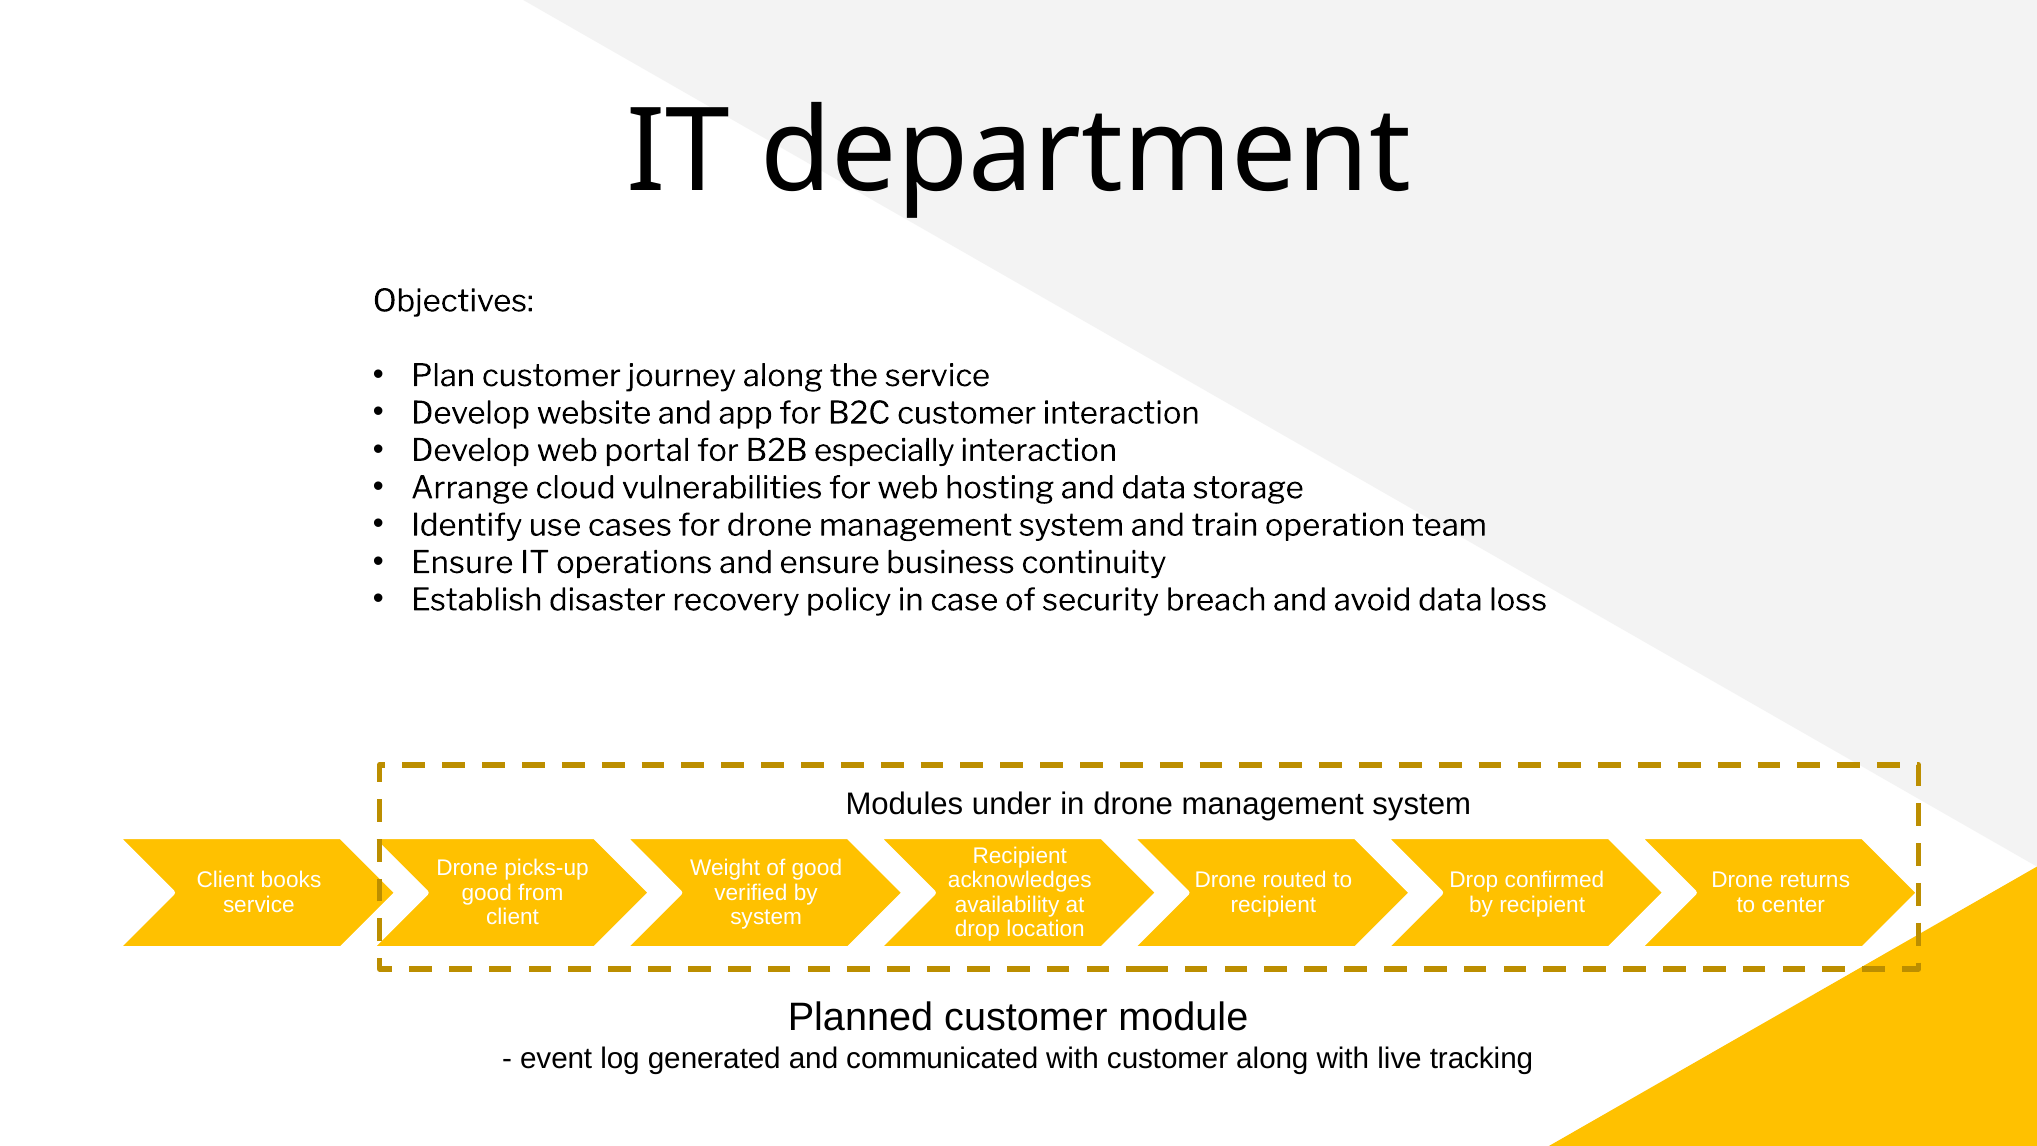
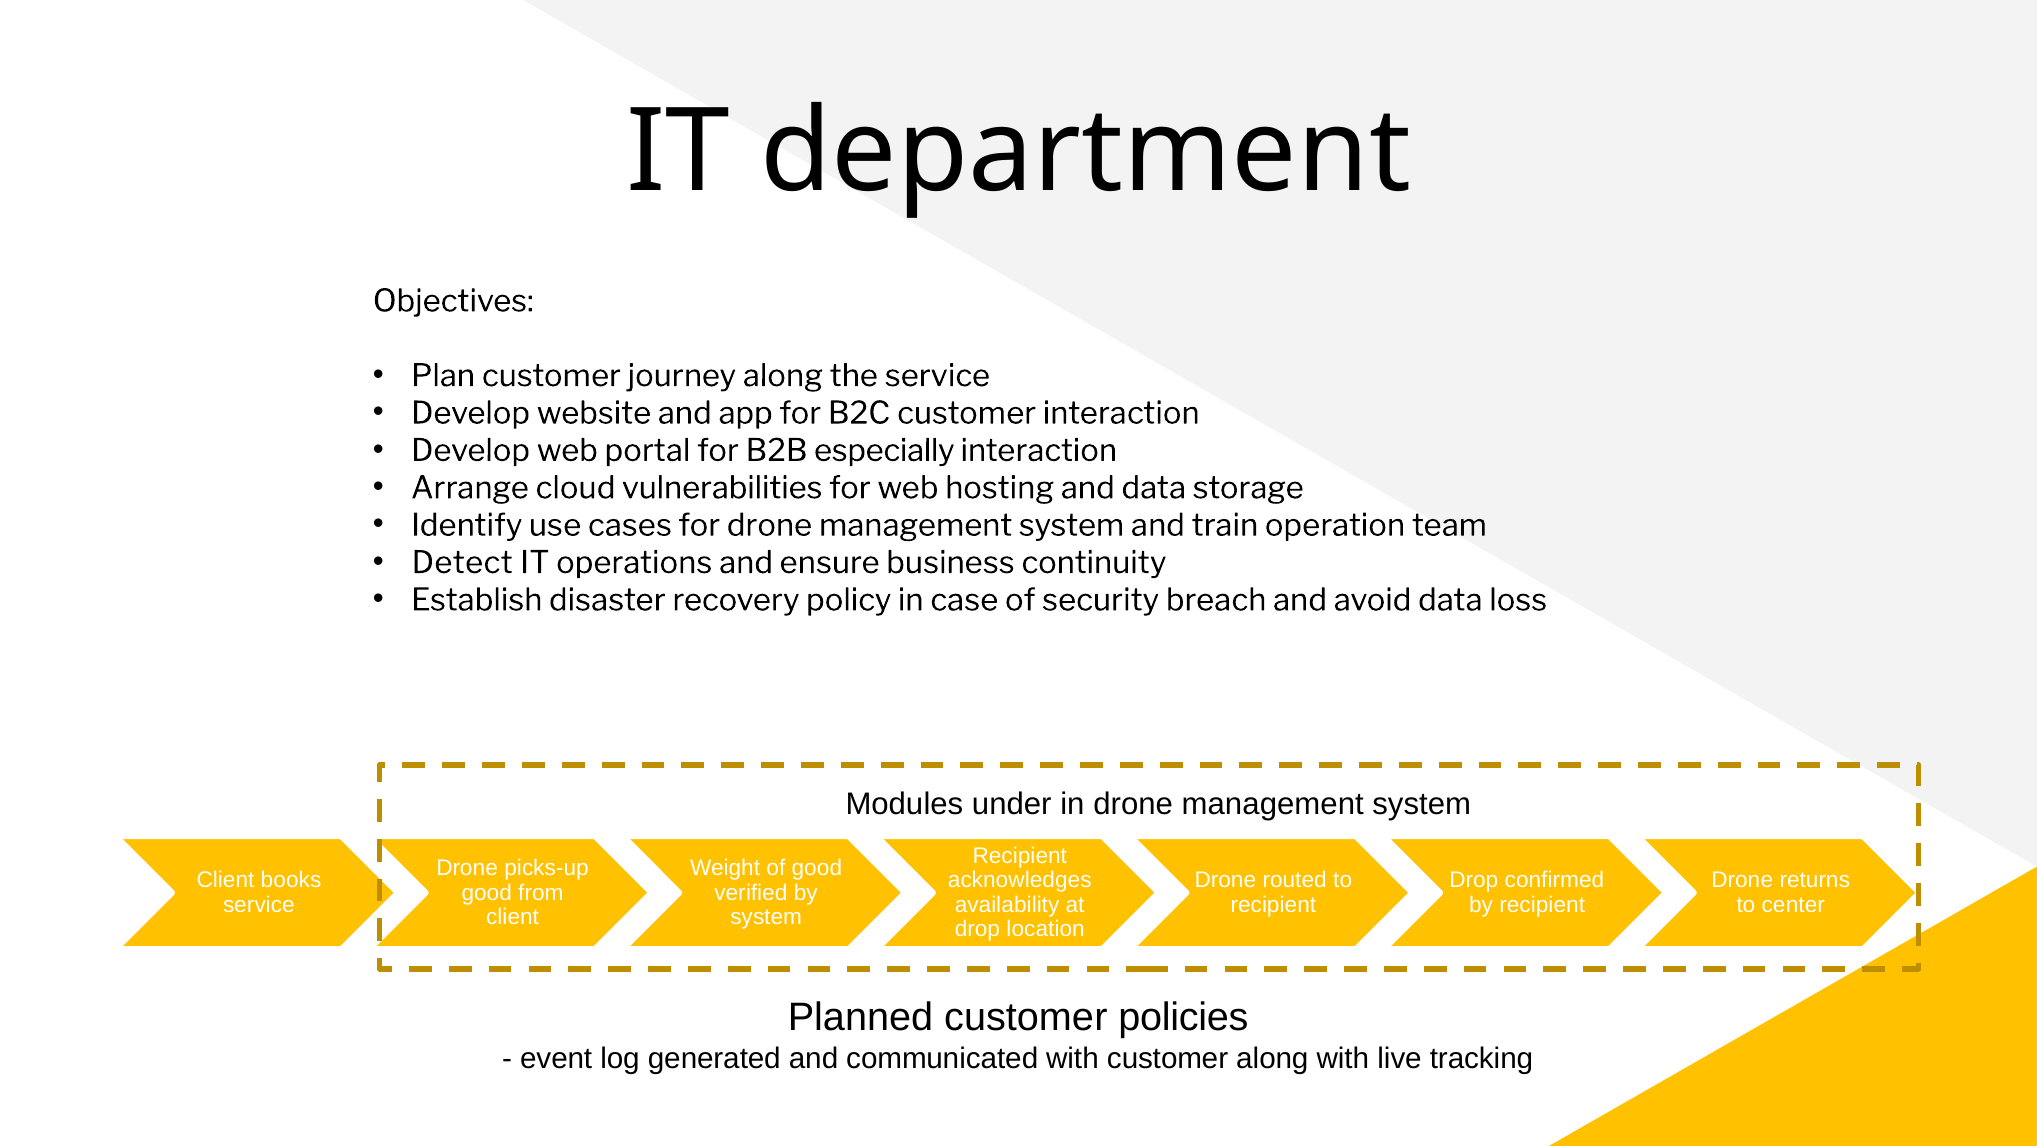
Ensure: Ensure -> Detect (462, 563)
module: module -> policies (1183, 1017)
